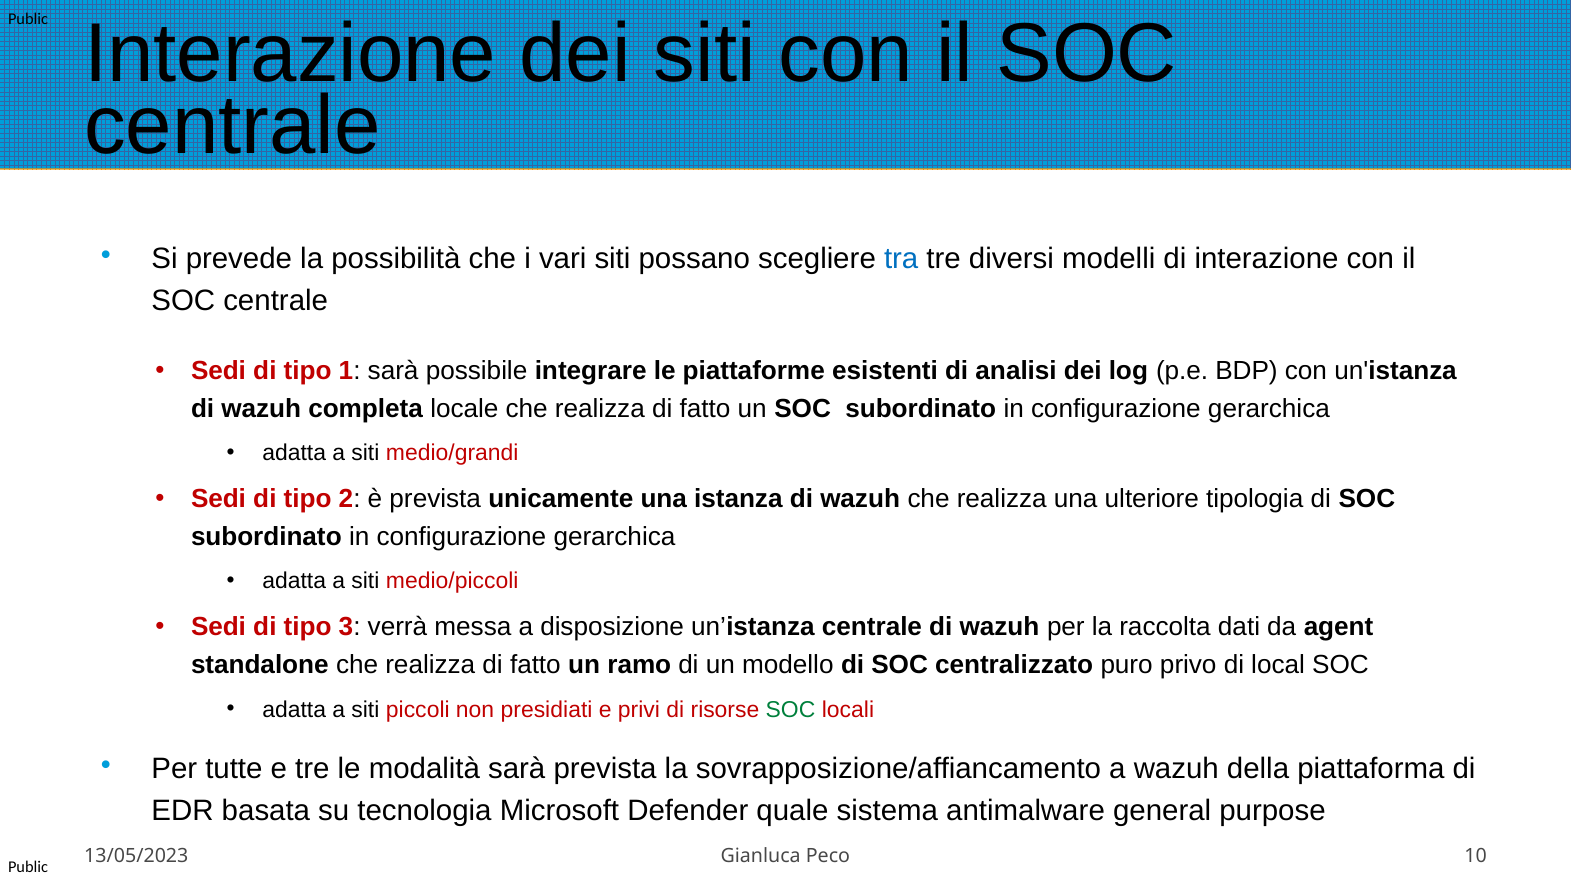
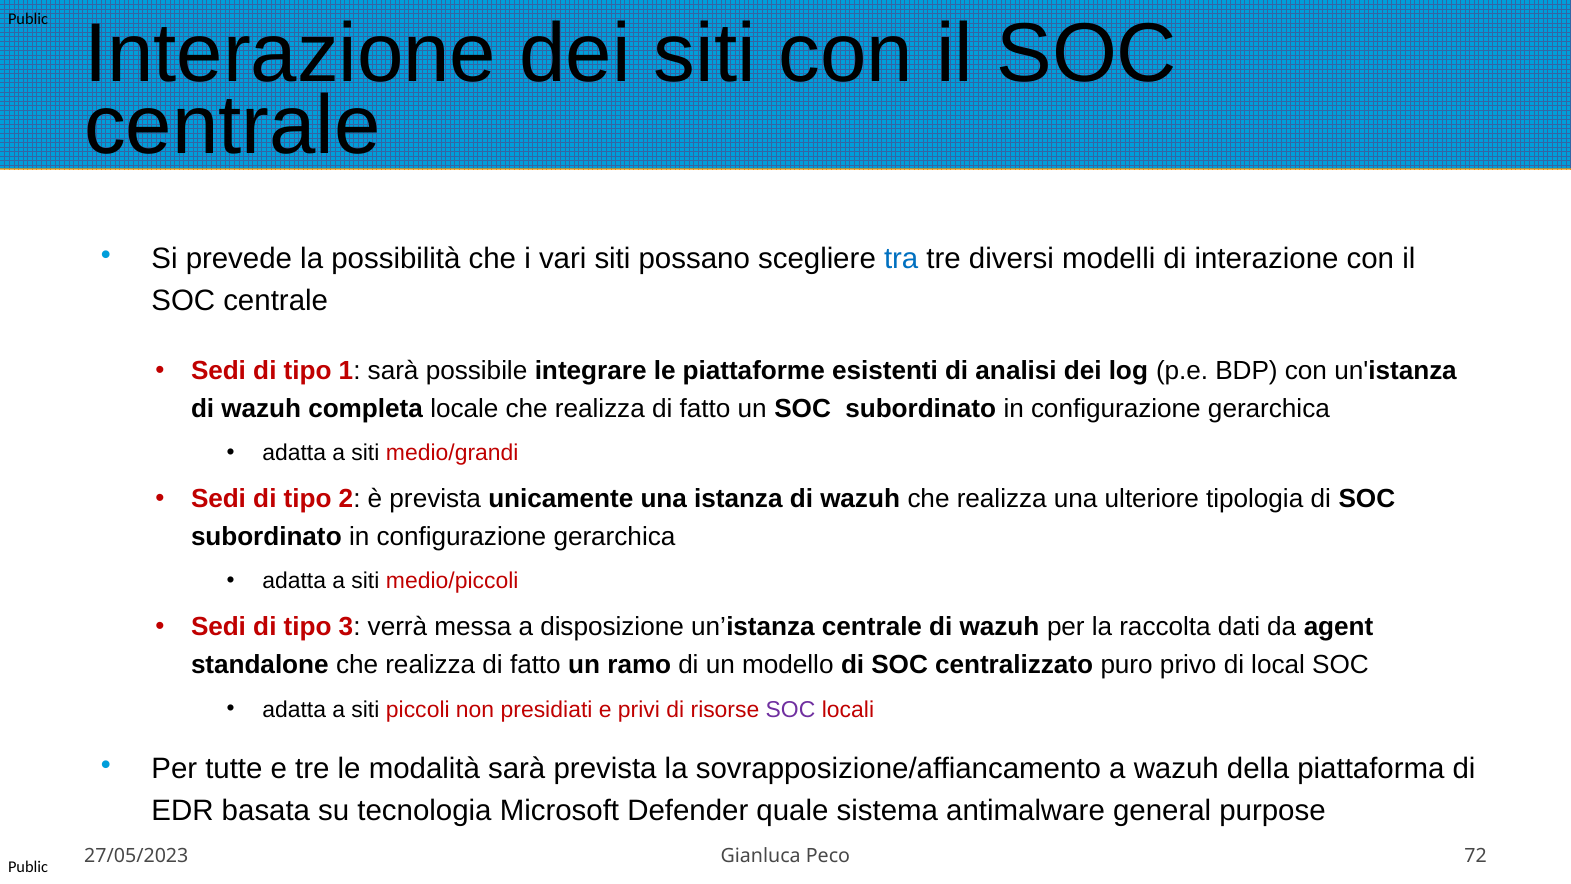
SOC colour: green -> purple (791, 709)
13/05/2023: 13/05/2023 -> 27/05/2023 (136, 855)
10: 10 -> 72 (1476, 855)
